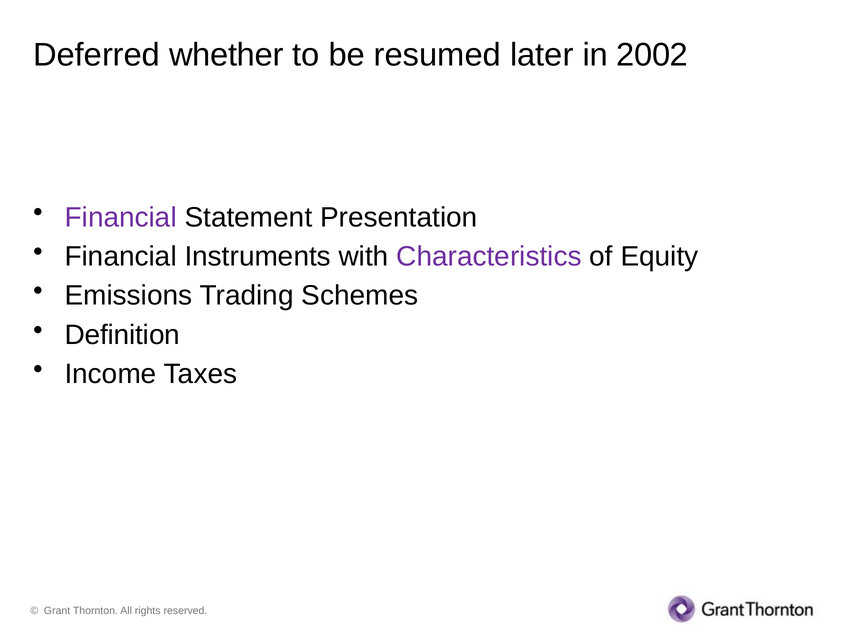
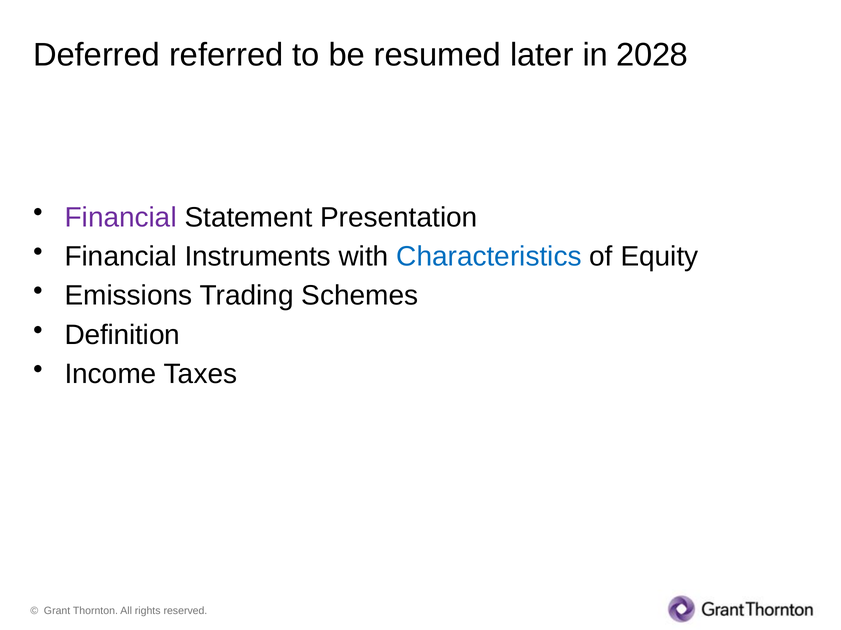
whether: whether -> referred (226, 55)
2002: 2002 -> 2028 (652, 55)
Characteristics colour: purple -> blue (489, 257)
